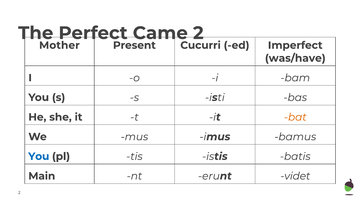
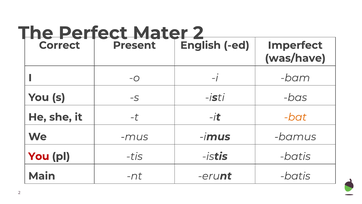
Came: Came -> Mater (160, 33)
Mother: Mother -> Correct (59, 45)
Cucurri: Cucurri -> English (201, 45)
You colour: blue -> red (39, 156)
erunt videt: videt -> batis (295, 176)
